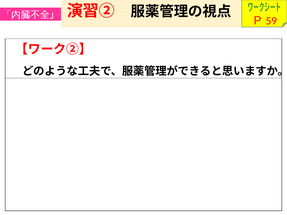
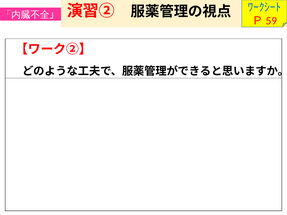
ﾜｰｸｼｰﾄ colour: green -> blue (264, 7)
